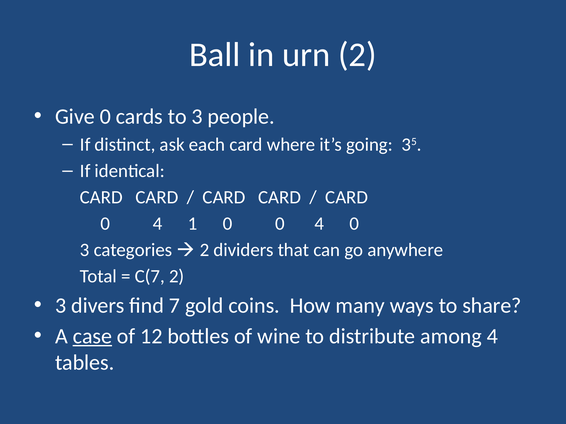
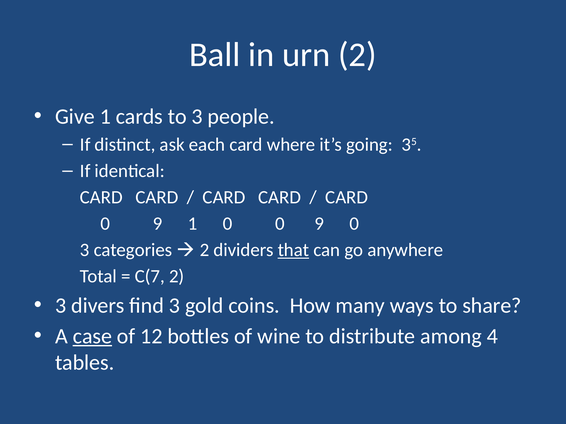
Give 0: 0 -> 1 (105, 117)
4: 4 -> 9 (157, 224)
0 0 4: 4 -> 9 (319, 224)
that underline: none -> present (293, 250)
find 7: 7 -> 3 (175, 306)
